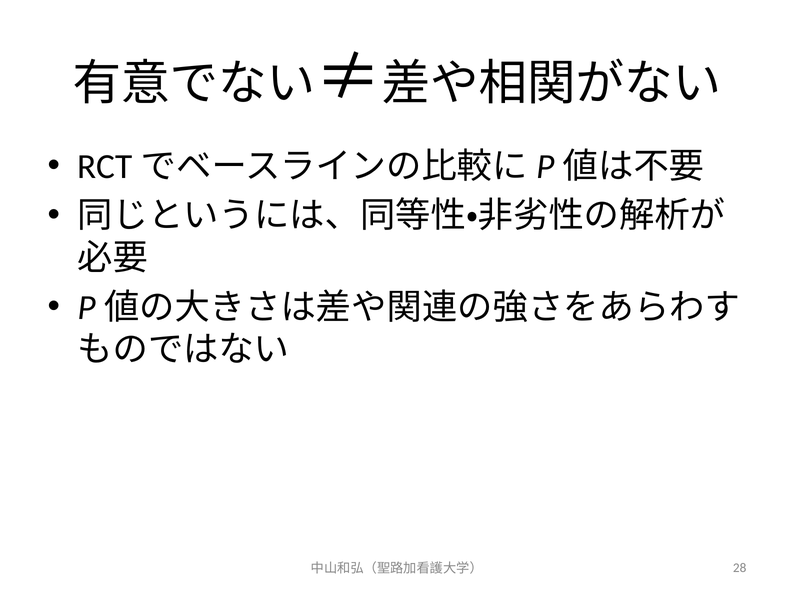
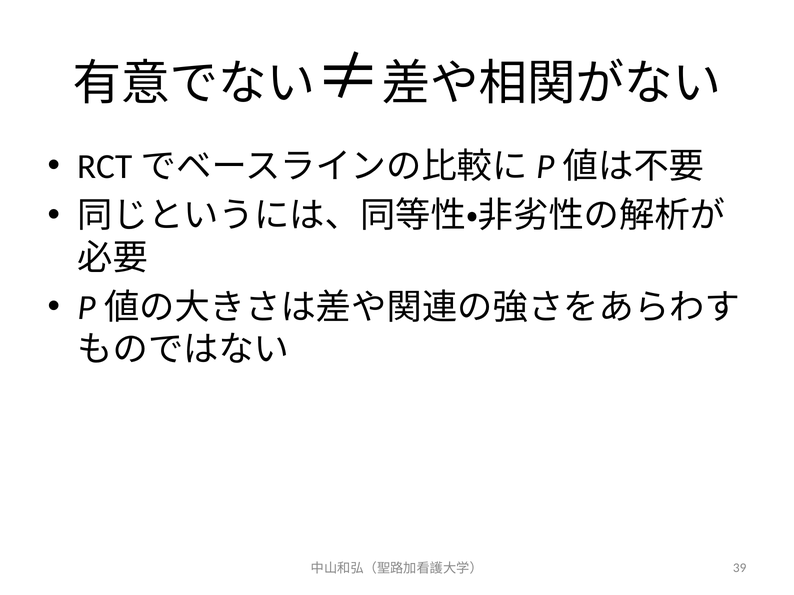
28: 28 -> 39 (740, 569)
